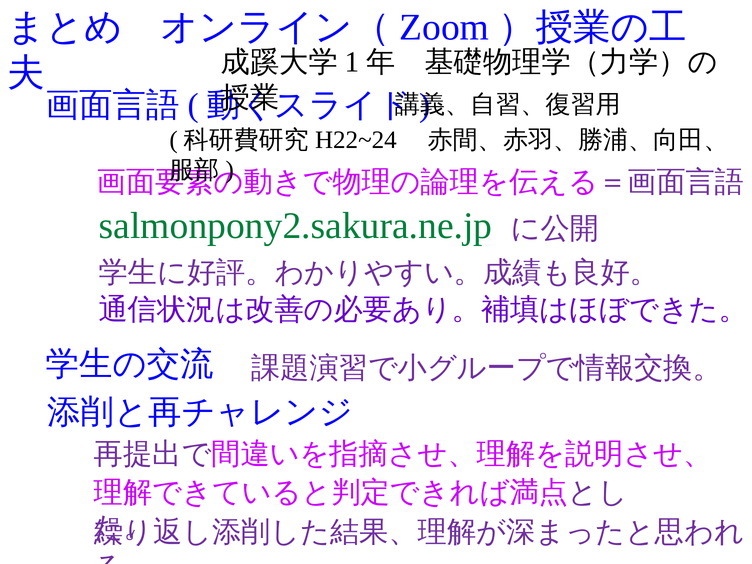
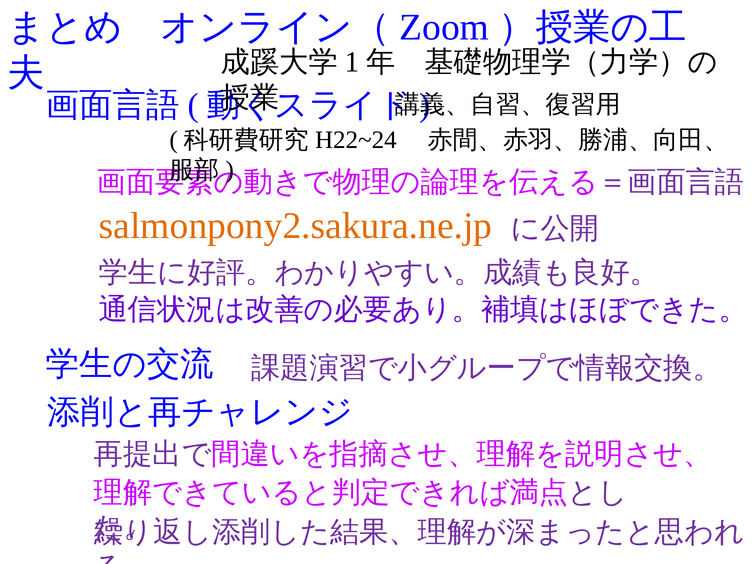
salmonpony2.sakura.ne.jp colour: green -> orange (296, 226)
